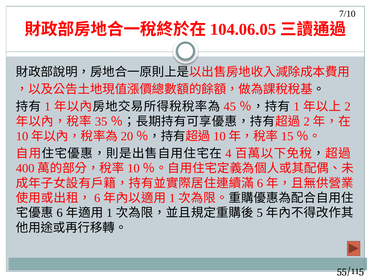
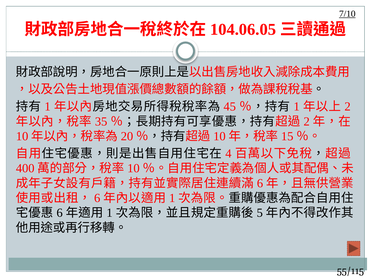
7/10 underline: none -> present (347, 14)
